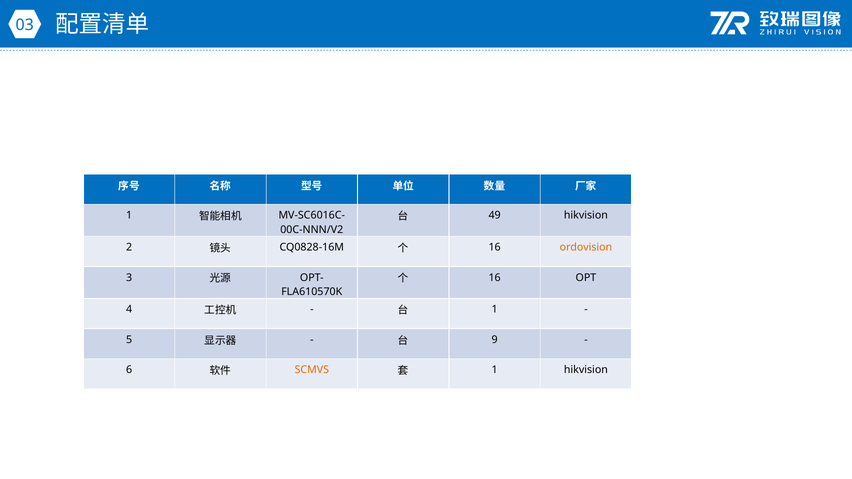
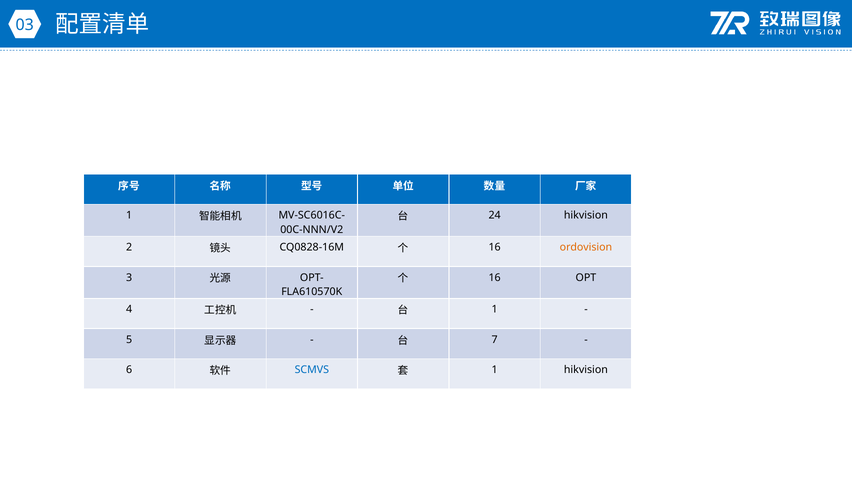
49: 49 -> 24 (495, 215)
9: 9 -> 7 (495, 340)
SCMVS colour: orange -> blue (312, 370)
